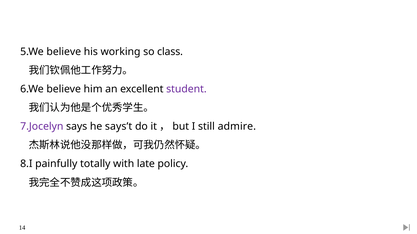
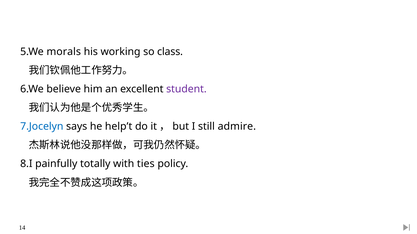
5.We believe: believe -> morals (64, 52)
7.Jocelyn colour: purple -> blue (42, 127)
says’t: says’t -> help’t (119, 127)
late: late -> ties (146, 164)
